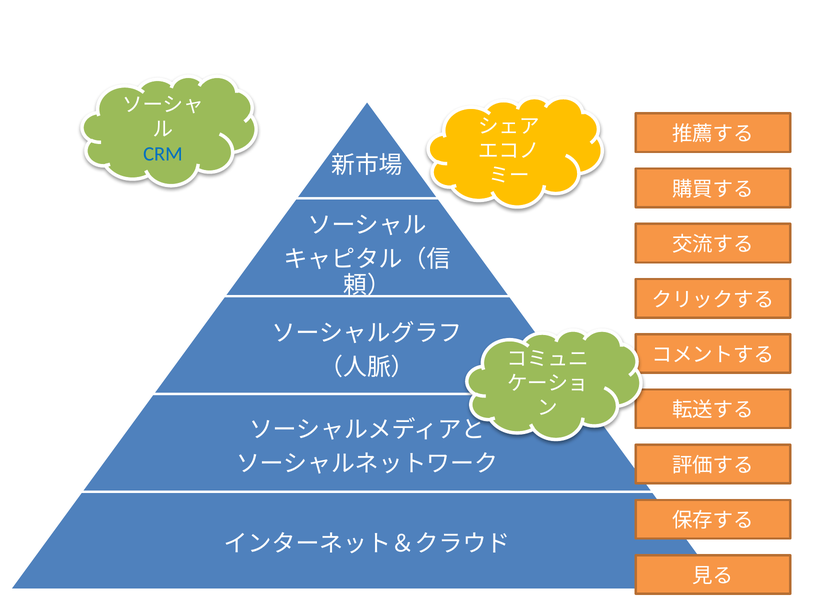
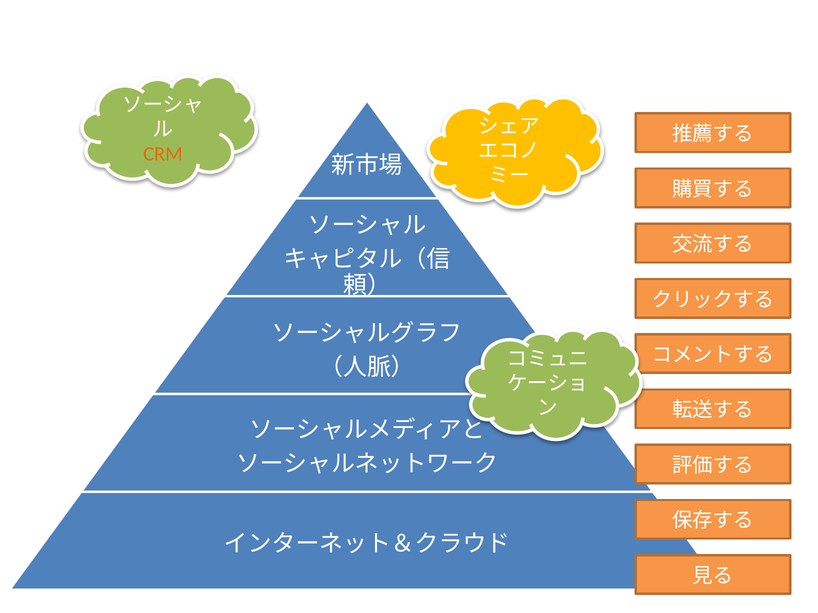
CRM colour: blue -> orange (163, 154)
